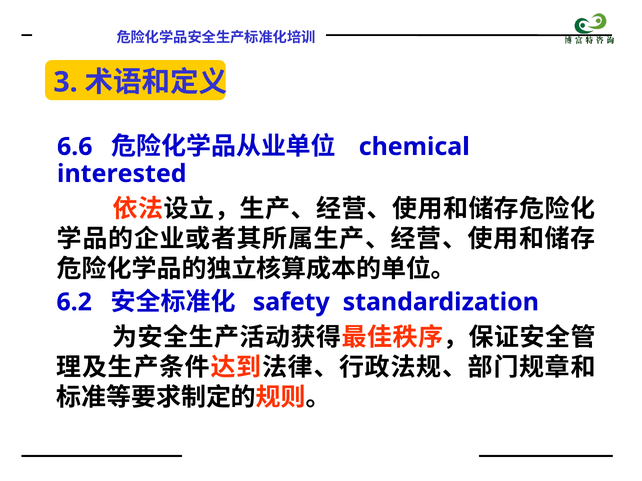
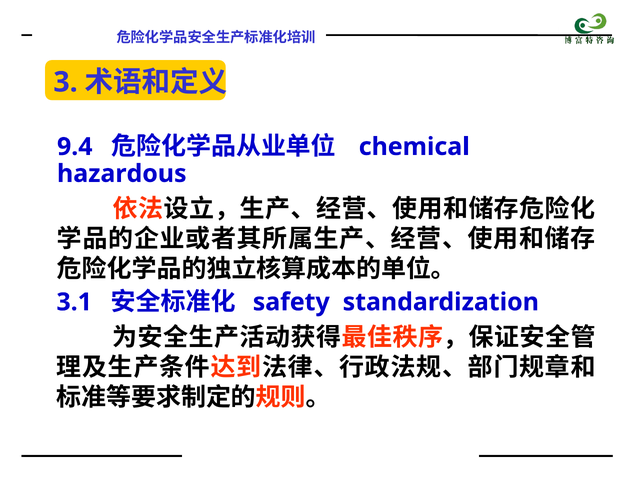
6.6: 6.6 -> 9.4 (75, 147)
interested: interested -> hazardous (122, 174)
6.2: 6.2 -> 3.1 (74, 302)
